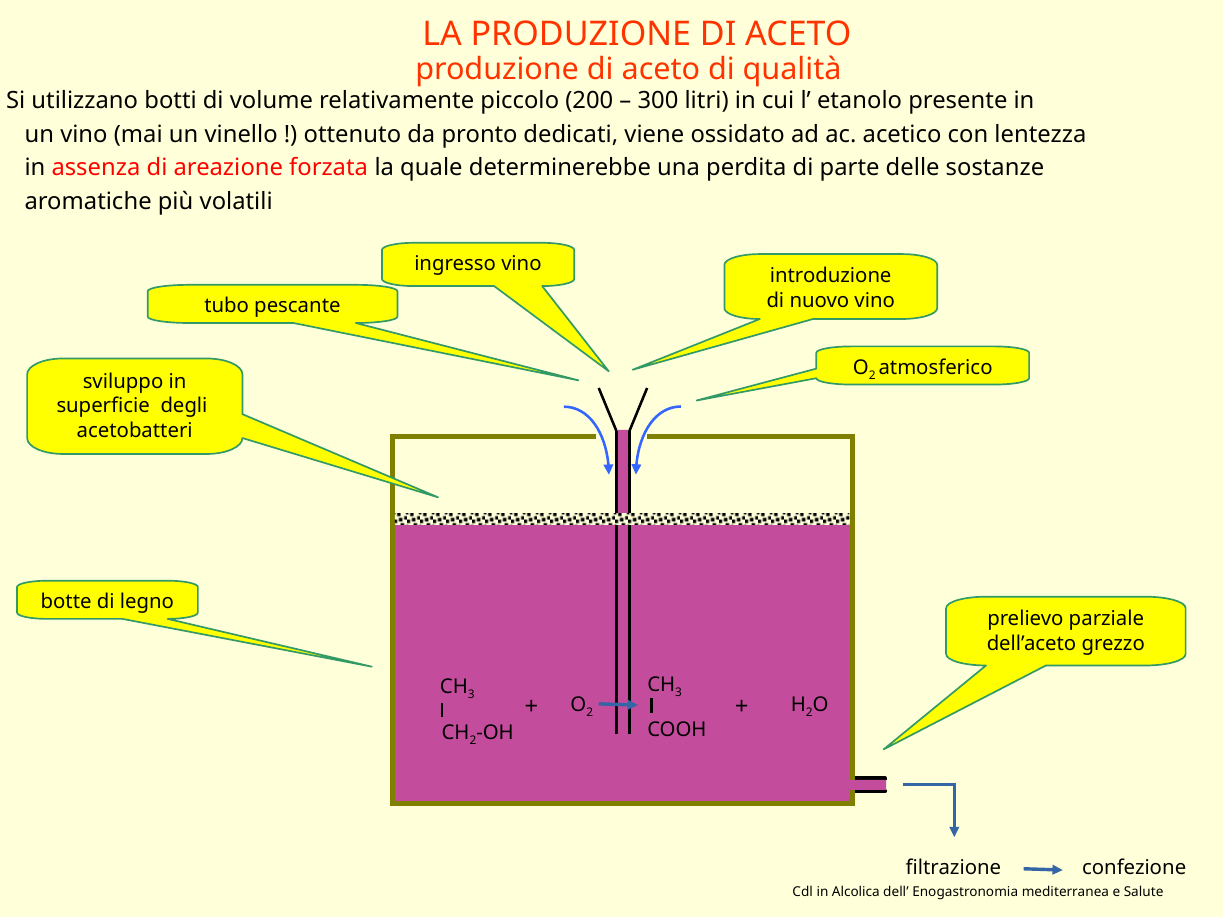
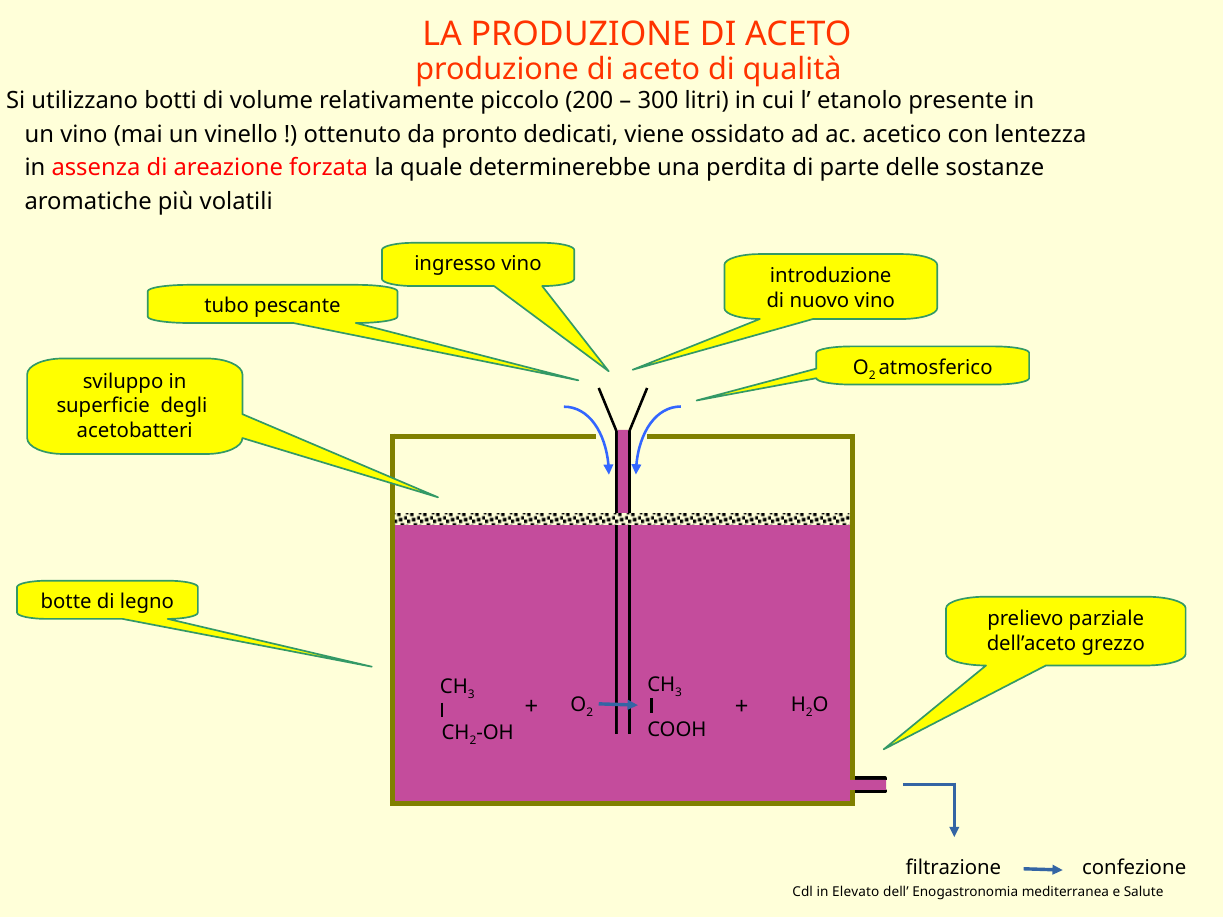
Alcolica: Alcolica -> Elevato (856, 893)
